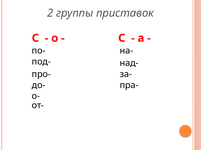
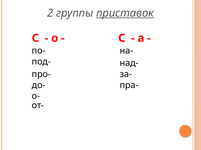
приставок underline: none -> present (125, 13)
